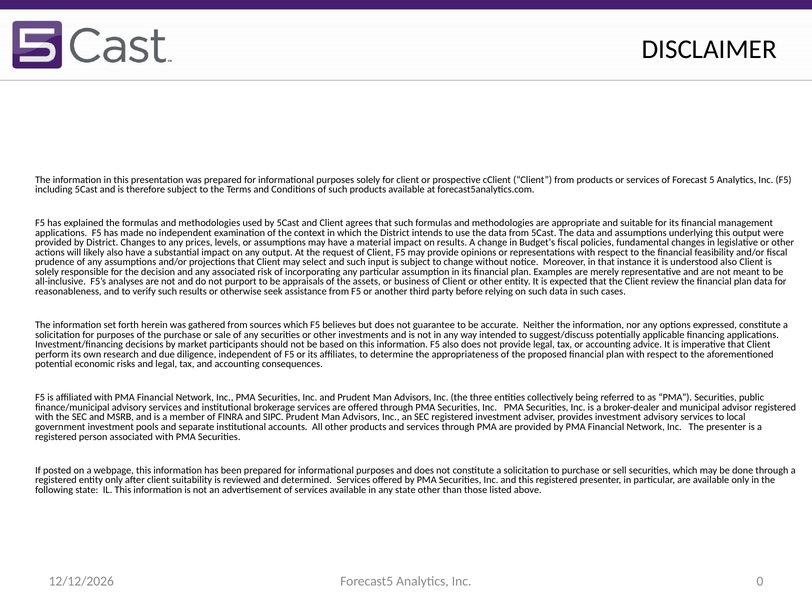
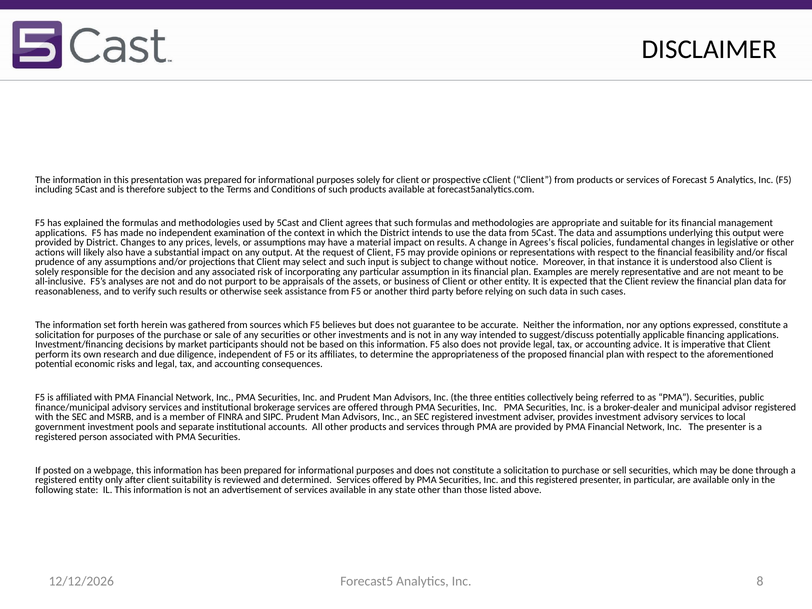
Budget’s: Budget’s -> Agrees’s (537, 243)
0: 0 -> 8 (760, 581)
